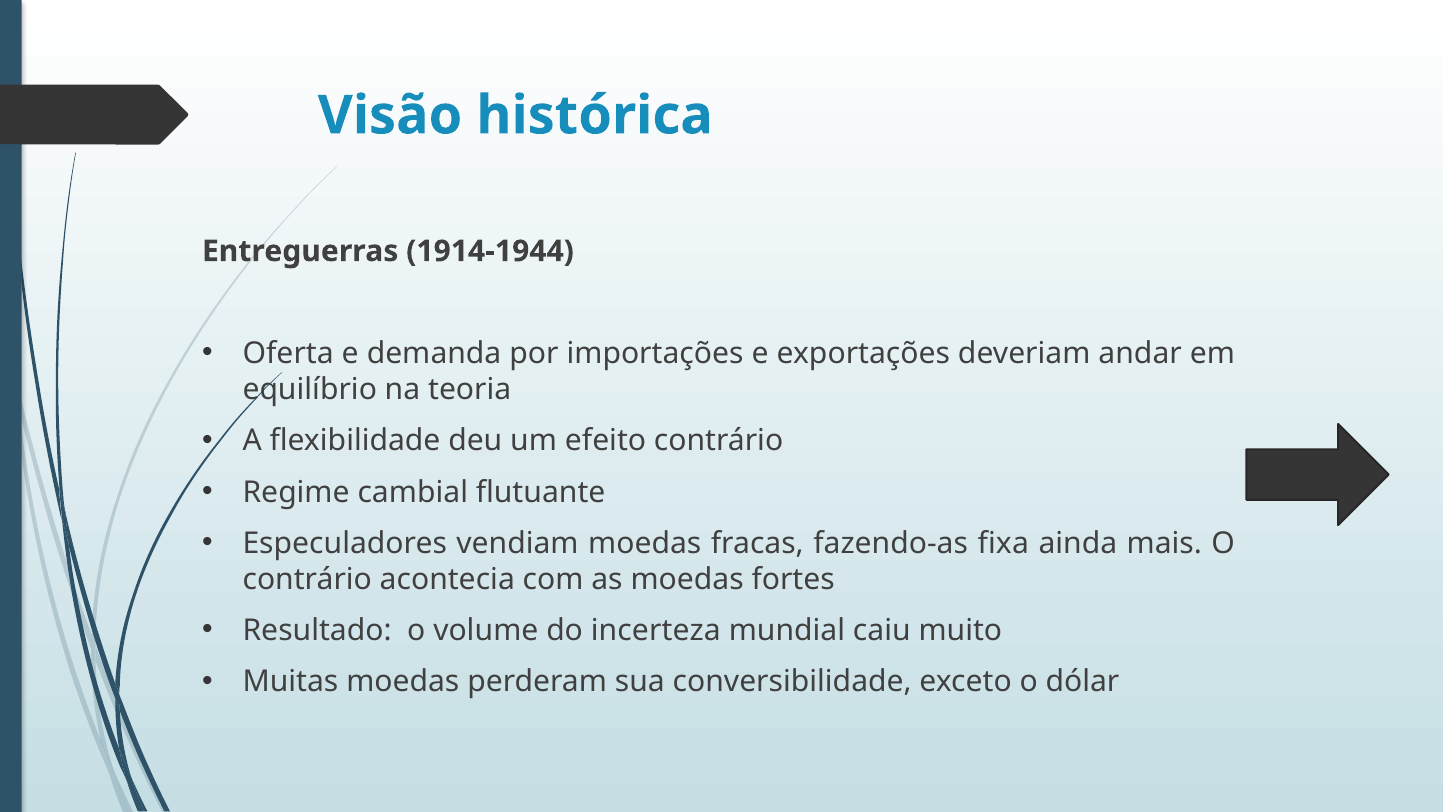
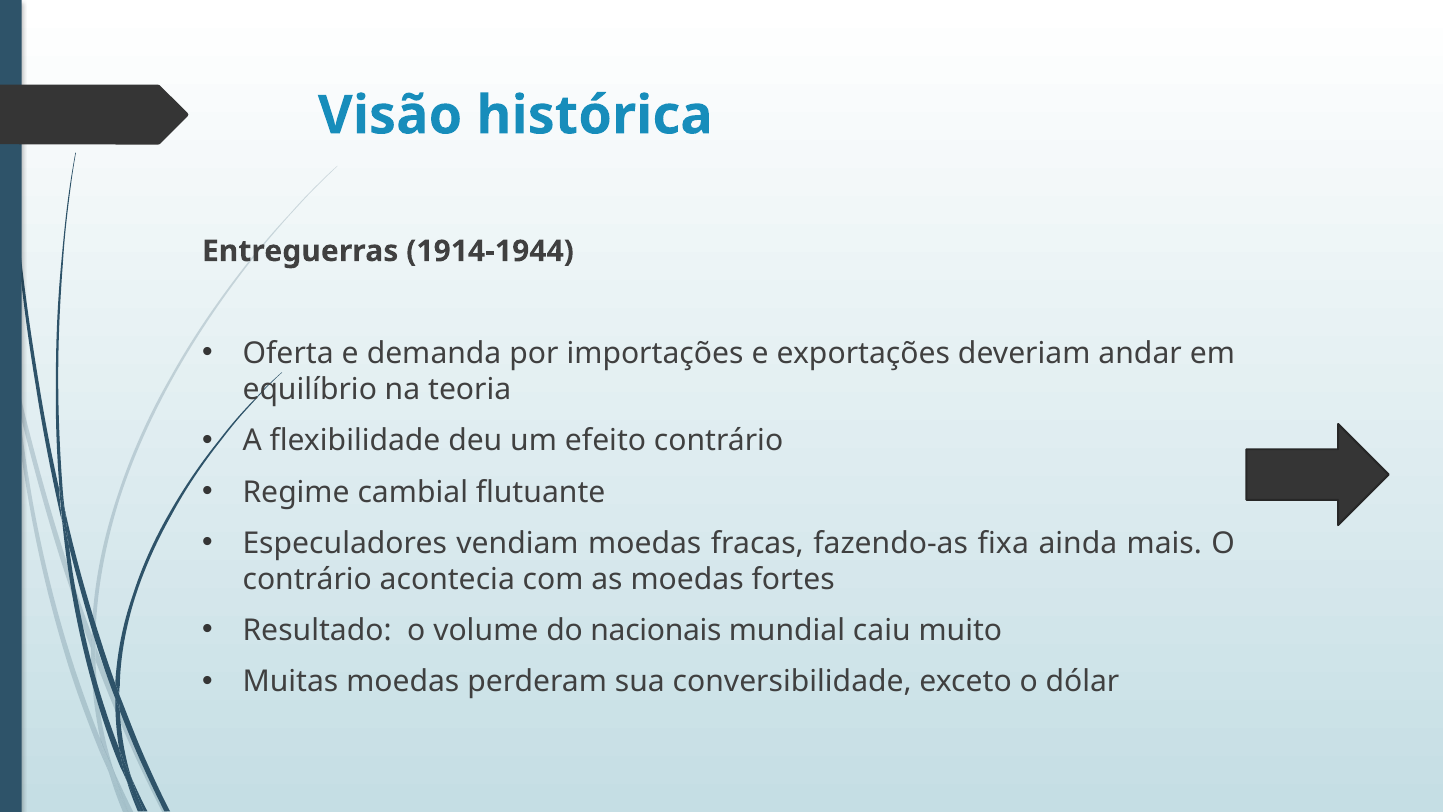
incerteza: incerteza -> nacionais (656, 630)
